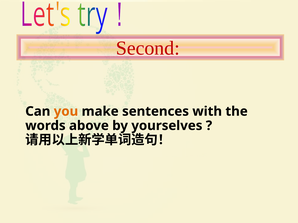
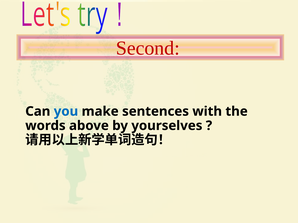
you colour: orange -> blue (66, 112)
